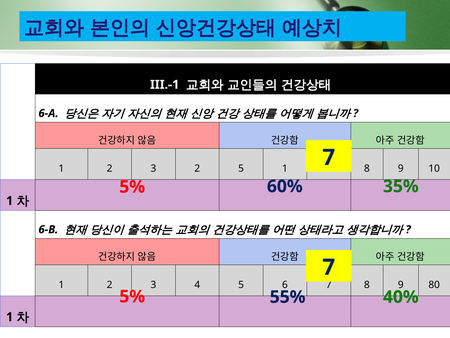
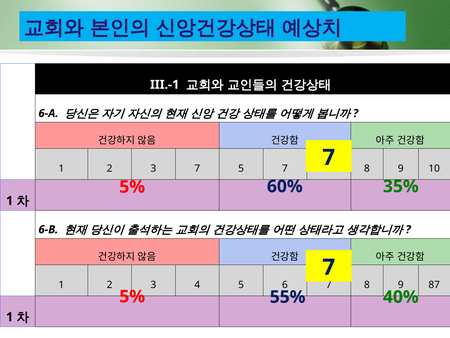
3 2: 2 -> 7 (197, 168)
5 1: 1 -> 7 (285, 168)
80: 80 -> 87 (434, 284)
